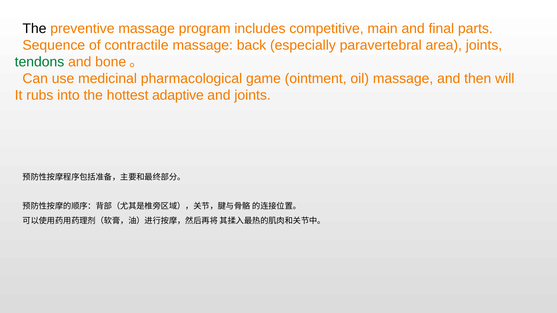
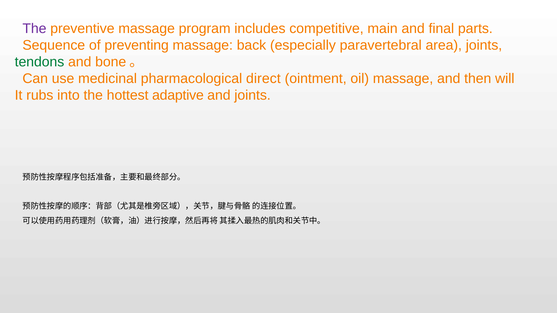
The colour: black -> purple (34, 29)
contractile: contractile -> preventing (137, 45)
game: game -> direct (263, 79)
